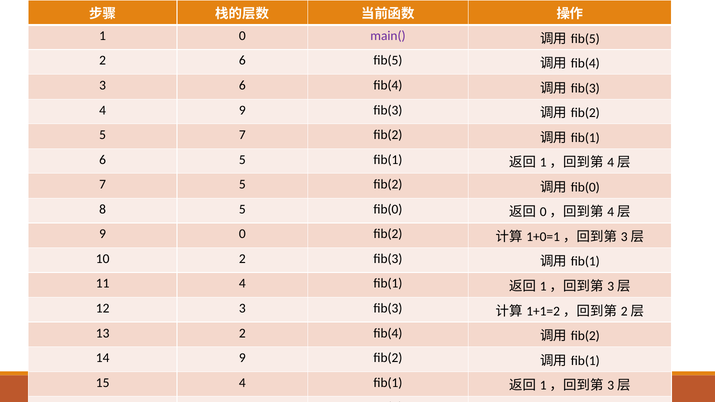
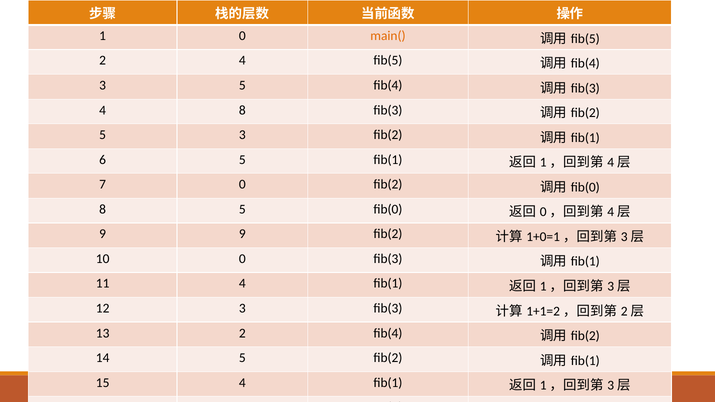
main( colour: purple -> orange (388, 36)
2 6: 6 -> 4 (242, 61)
3 6: 6 -> 5 (242, 85)
4 9: 9 -> 8 (242, 110)
5 7: 7 -> 3 (242, 135)
7 5: 5 -> 0 (242, 185)
9 0: 0 -> 9 (242, 234)
10 2: 2 -> 0 (242, 259)
14 9: 9 -> 5 (242, 358)
